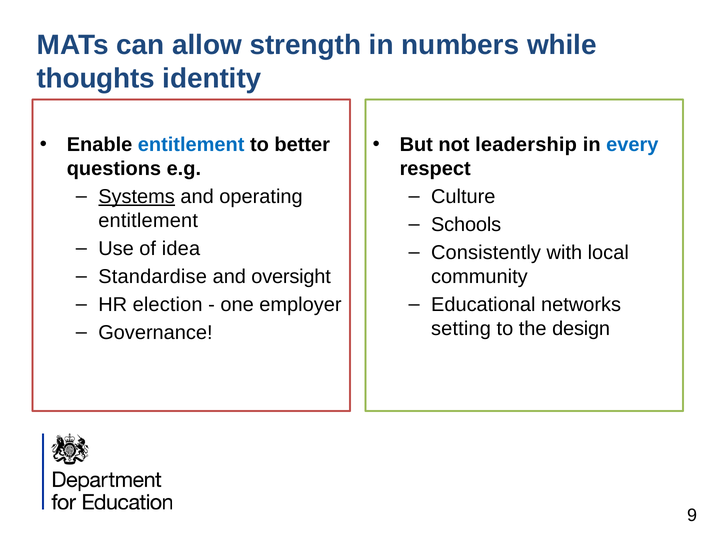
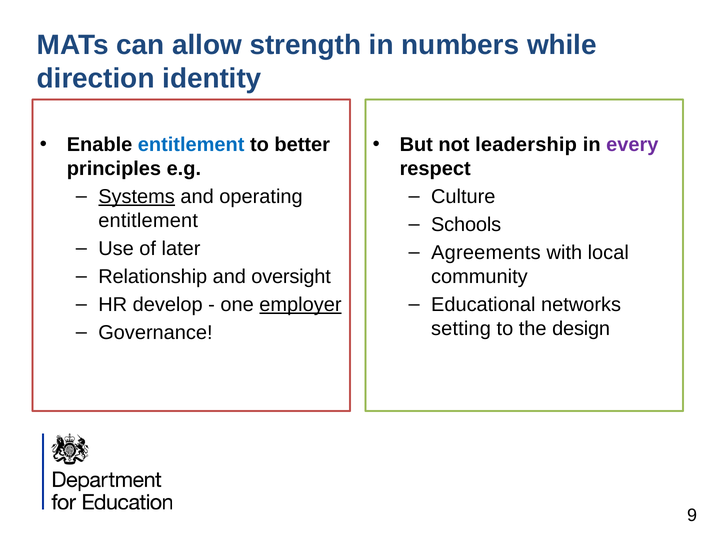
thoughts: thoughts -> direction (96, 79)
every colour: blue -> purple (632, 145)
questions: questions -> principles (114, 169)
idea: idea -> later (181, 249)
Consistently: Consistently -> Agreements (486, 253)
Standardise: Standardise -> Relationship (153, 277)
election: election -> develop (168, 305)
employer underline: none -> present (300, 305)
